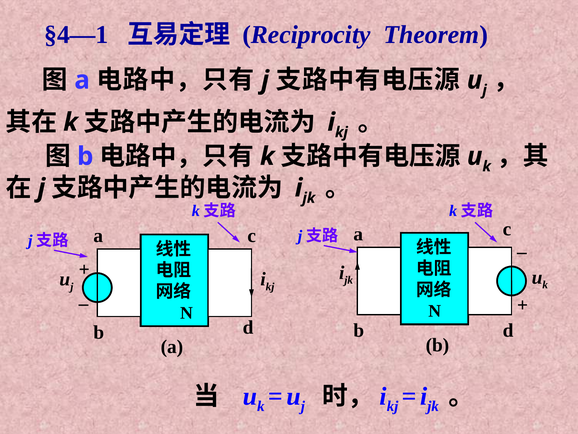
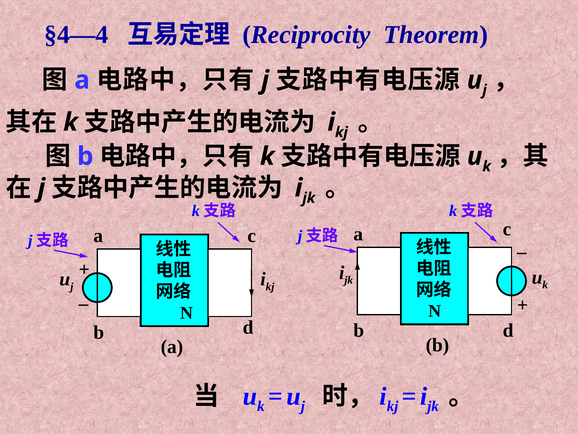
§4—1: §4—1 -> §4—4 (76, 35)
